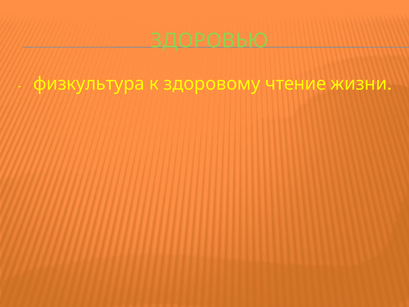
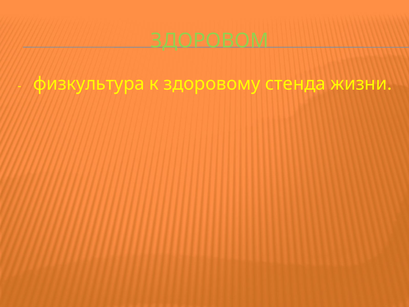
ЗДОРОВЬЮ: ЗДОРОВЬЮ -> ЗДОРОВОМ (210, 41)
чтение: чтение -> стенда (295, 84)
